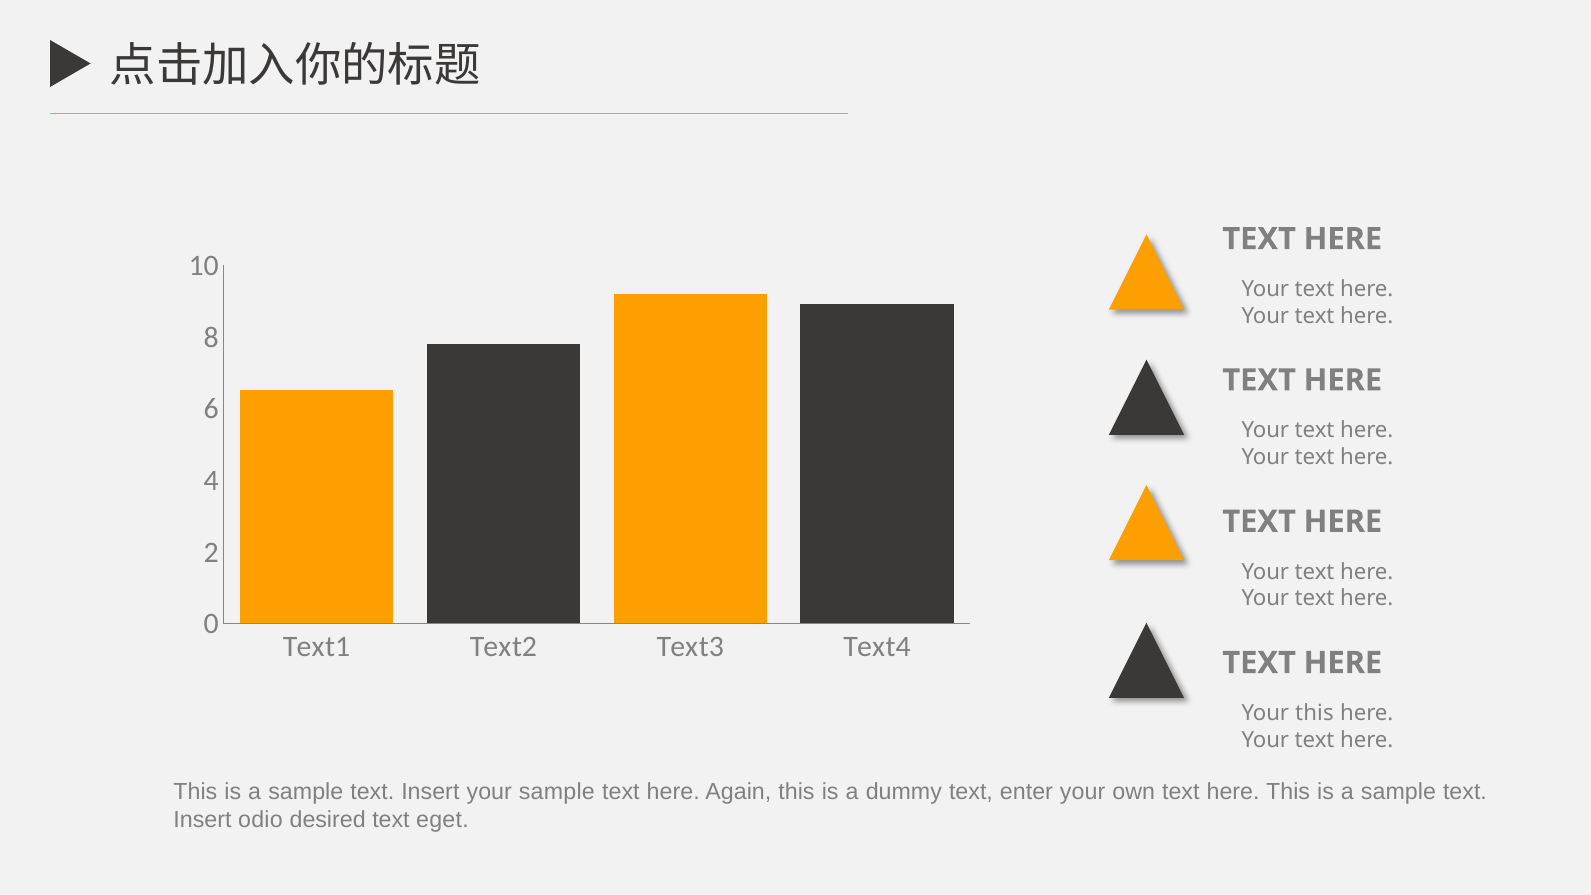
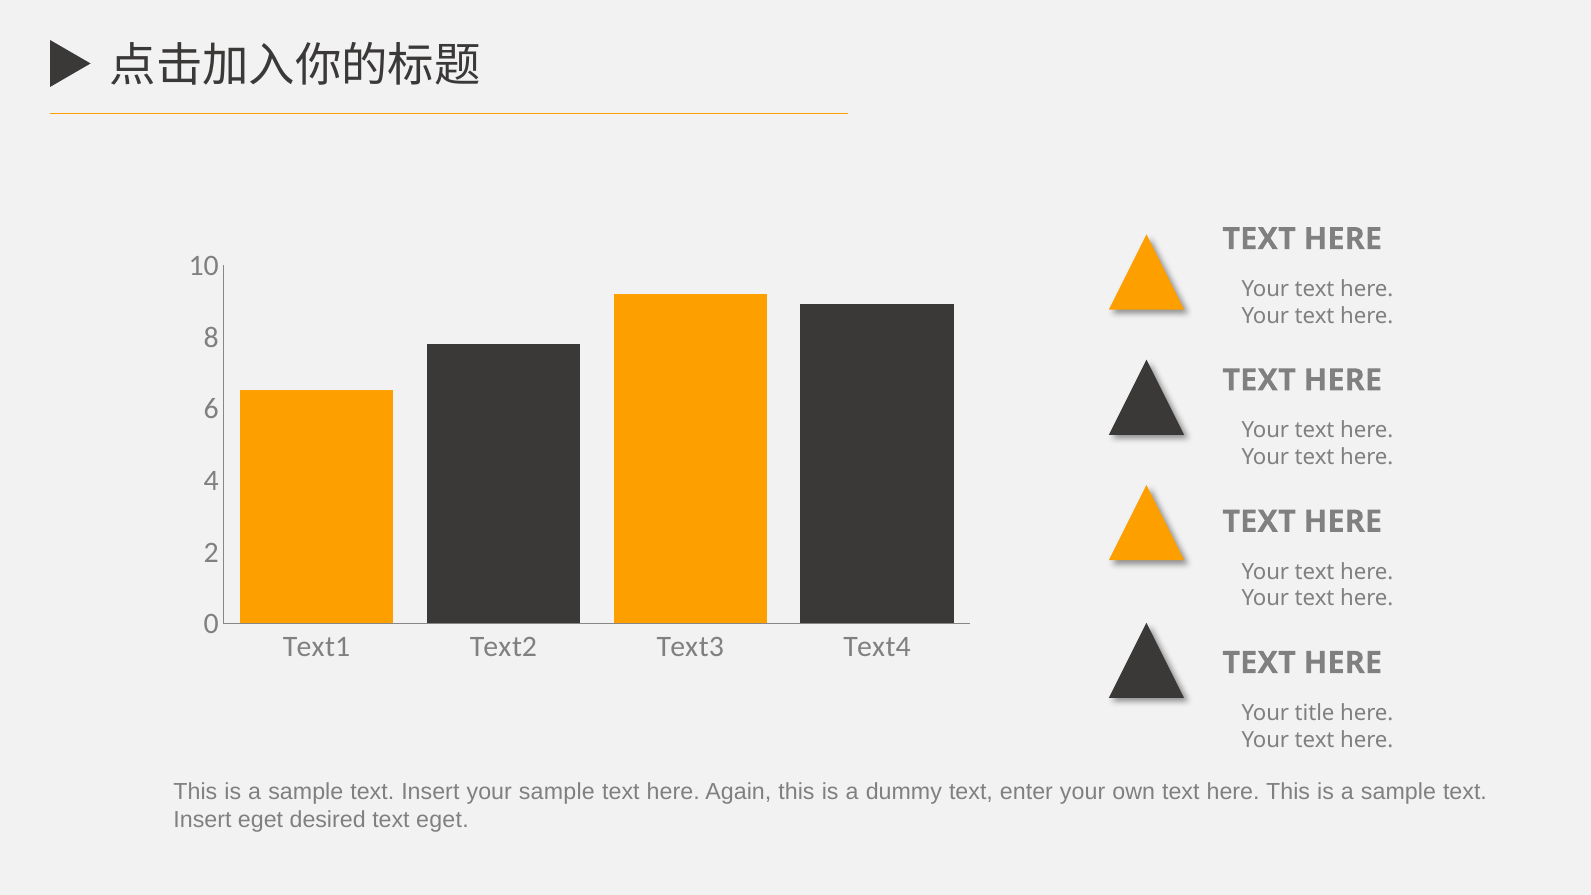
Your this: this -> title (1315, 713)
Insert odio: odio -> eget (261, 820)
